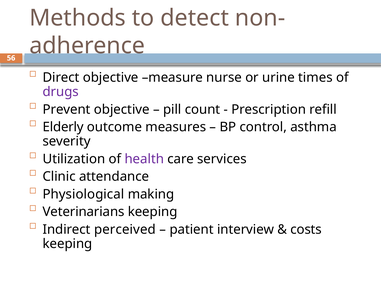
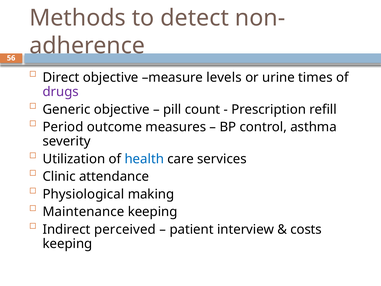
nurse: nurse -> levels (224, 77)
Prevent: Prevent -> Generic (67, 109)
Elderly: Elderly -> Period (63, 127)
health colour: purple -> blue (144, 159)
Veterinarians: Veterinarians -> Maintenance (83, 212)
